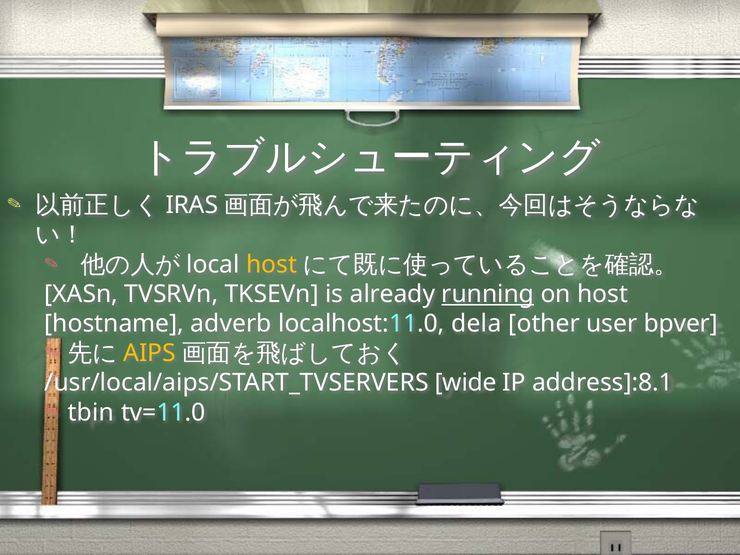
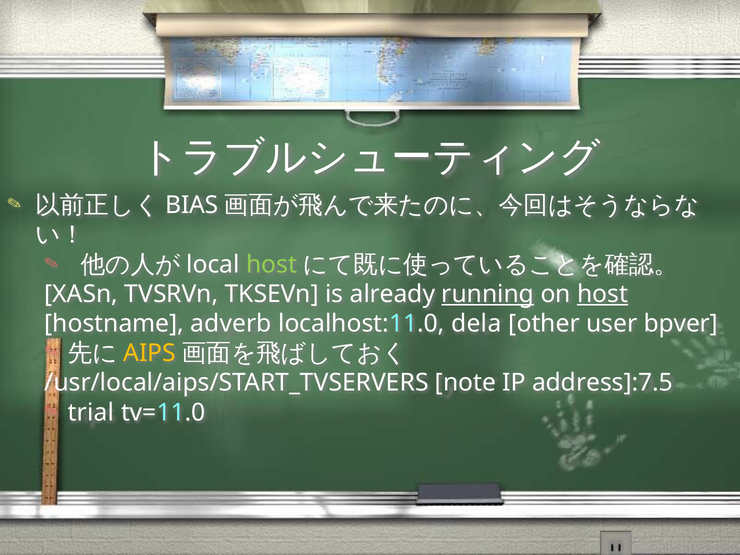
IRAS: IRAS -> BIAS (192, 205)
host colour: yellow -> light green (272, 264)
host underline: none -> present (603, 294)
wide: wide -> note (465, 383)
address]:8.1: address]:8.1 -> address]:7.5 (603, 383)
tbin: tbin -> trial (91, 412)
